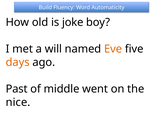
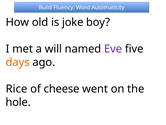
Eve colour: orange -> purple (113, 49)
Past: Past -> Rice (17, 89)
middle: middle -> cheese (62, 89)
nice: nice -> hole (18, 102)
